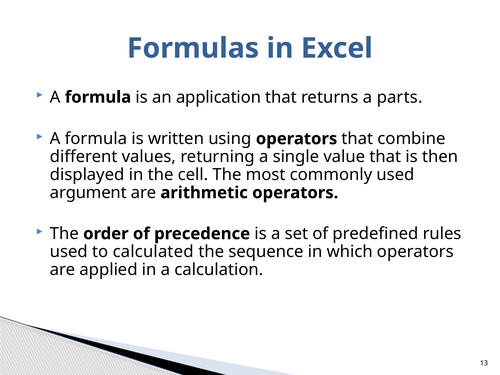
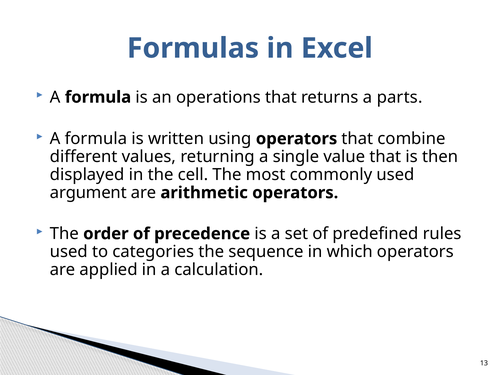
application: application -> operations (218, 97)
calculated: calculated -> categories (153, 252)
